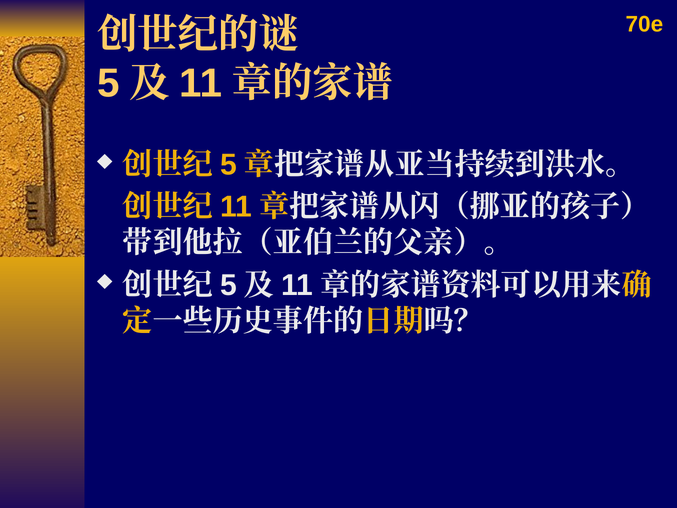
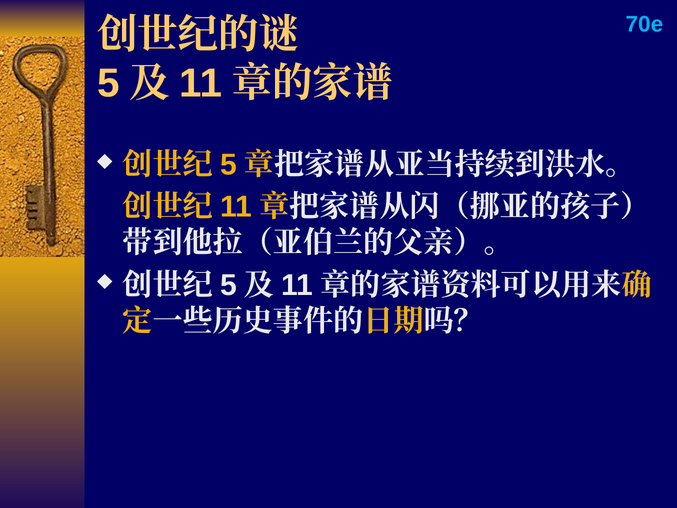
70e colour: yellow -> light blue (644, 24)
